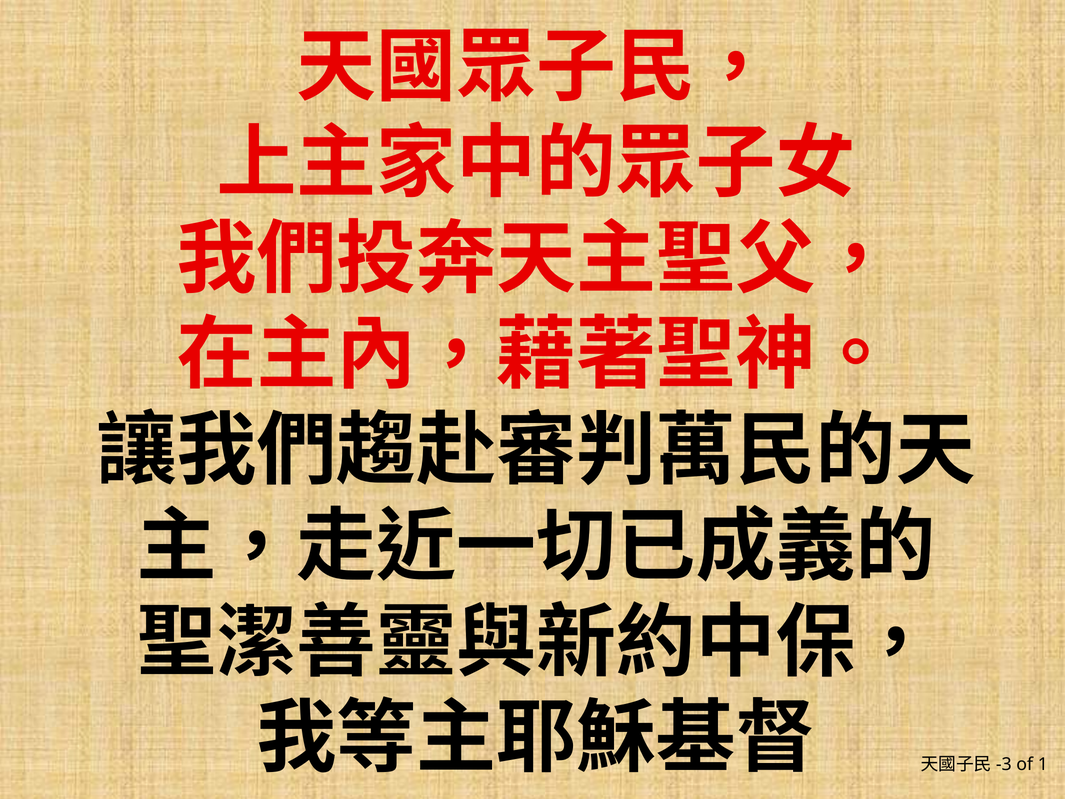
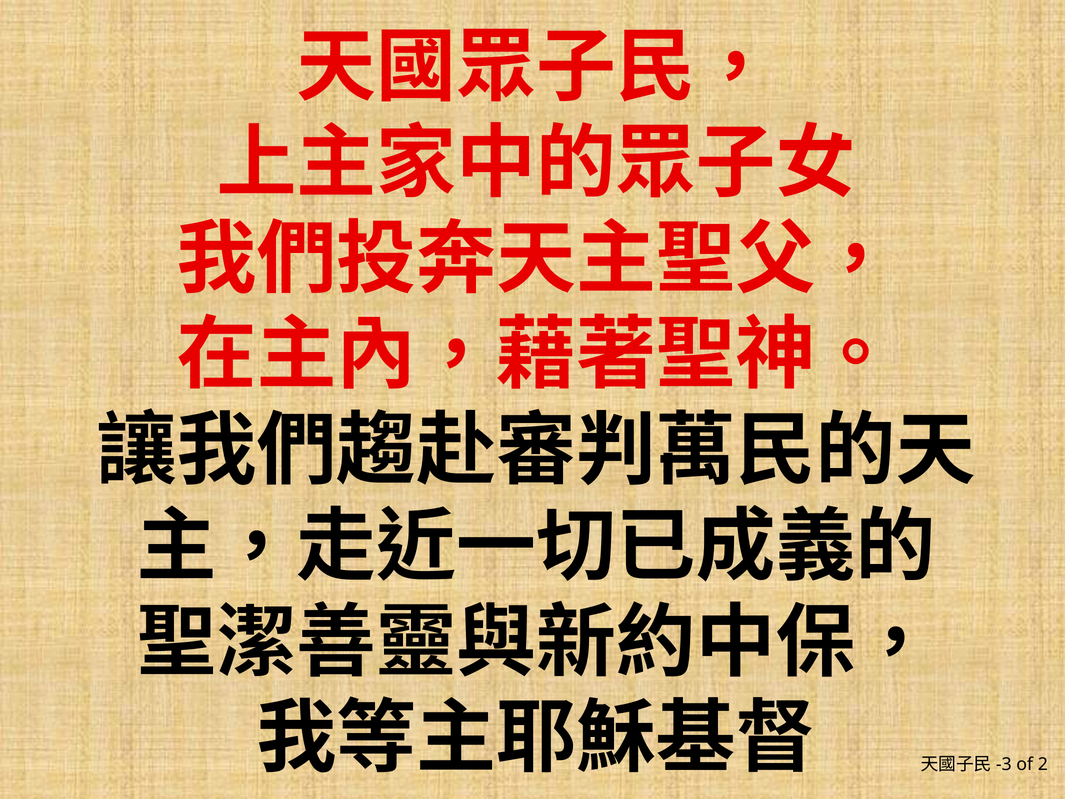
1: 1 -> 2 (1043, 764)
